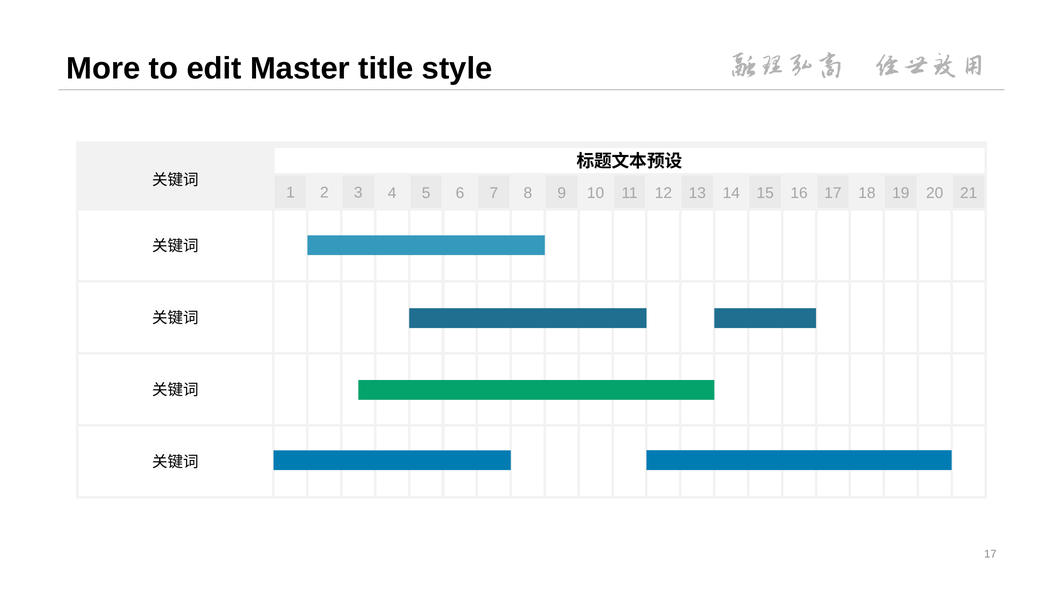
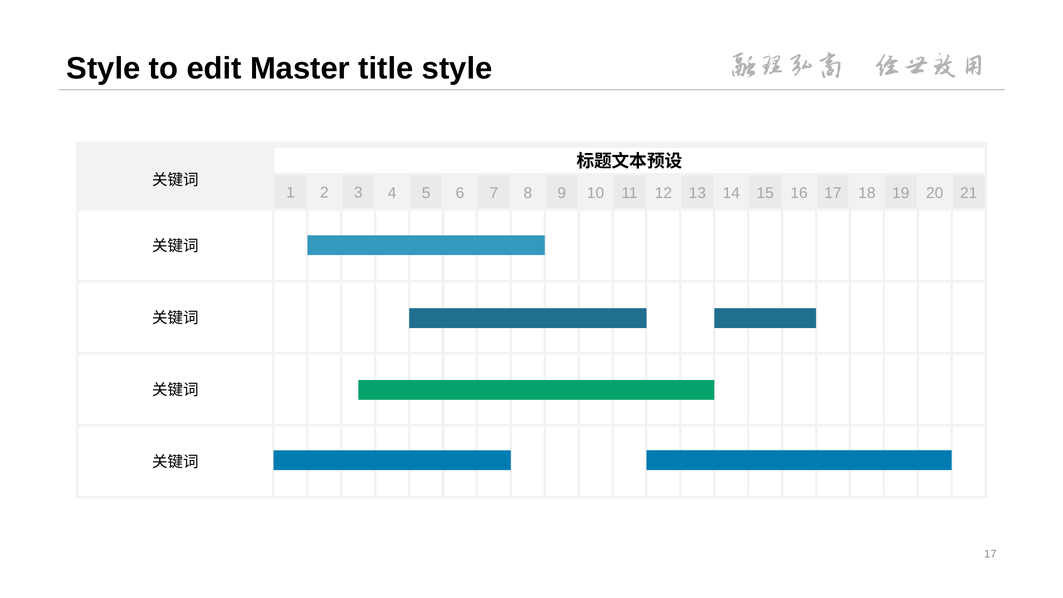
More: More -> Style (103, 69)
